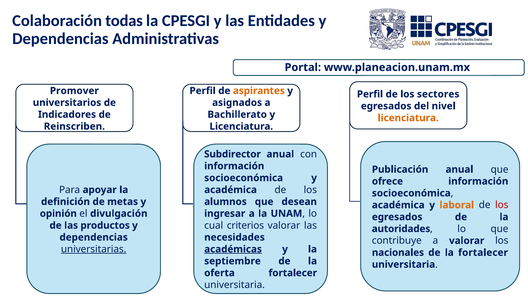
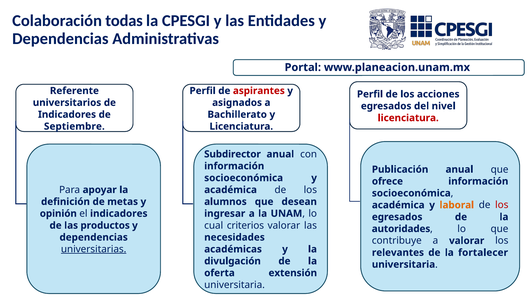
Promover: Promover -> Referente (74, 91)
aspirantes colour: orange -> red (259, 91)
sectores: sectores -> acciones (438, 94)
licenciatura colour: orange -> red (408, 118)
Reinscriben: Reinscriben -> Septiembre (74, 126)
el divulgación: divulgación -> indicadores (119, 214)
académicas underline: present -> none (233, 249)
nacionales: nacionales -> relevantes (398, 253)
septiembre: septiembre -> divulgación (233, 261)
oferta fortalecer: fortalecer -> extensión (293, 273)
